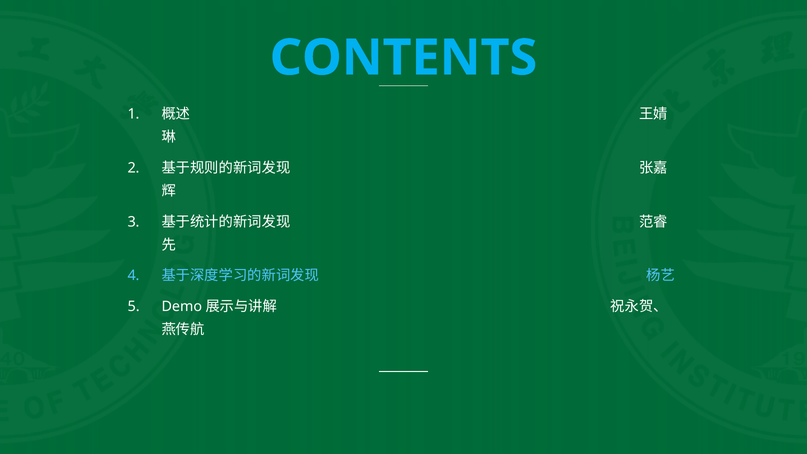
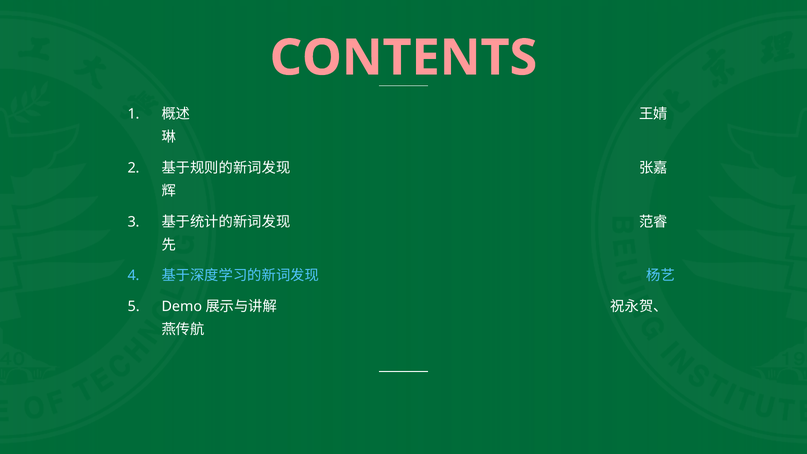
CONTENTS colour: light blue -> pink (403, 58)
